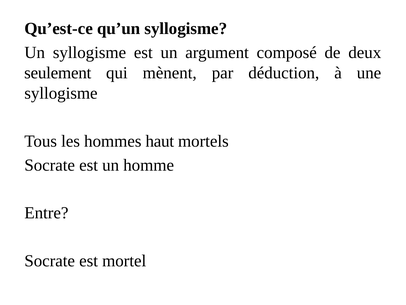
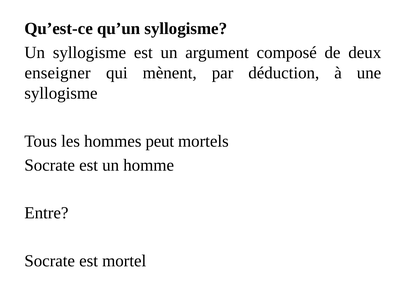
seulement: seulement -> enseigner (58, 73)
haut: haut -> peut (160, 141)
